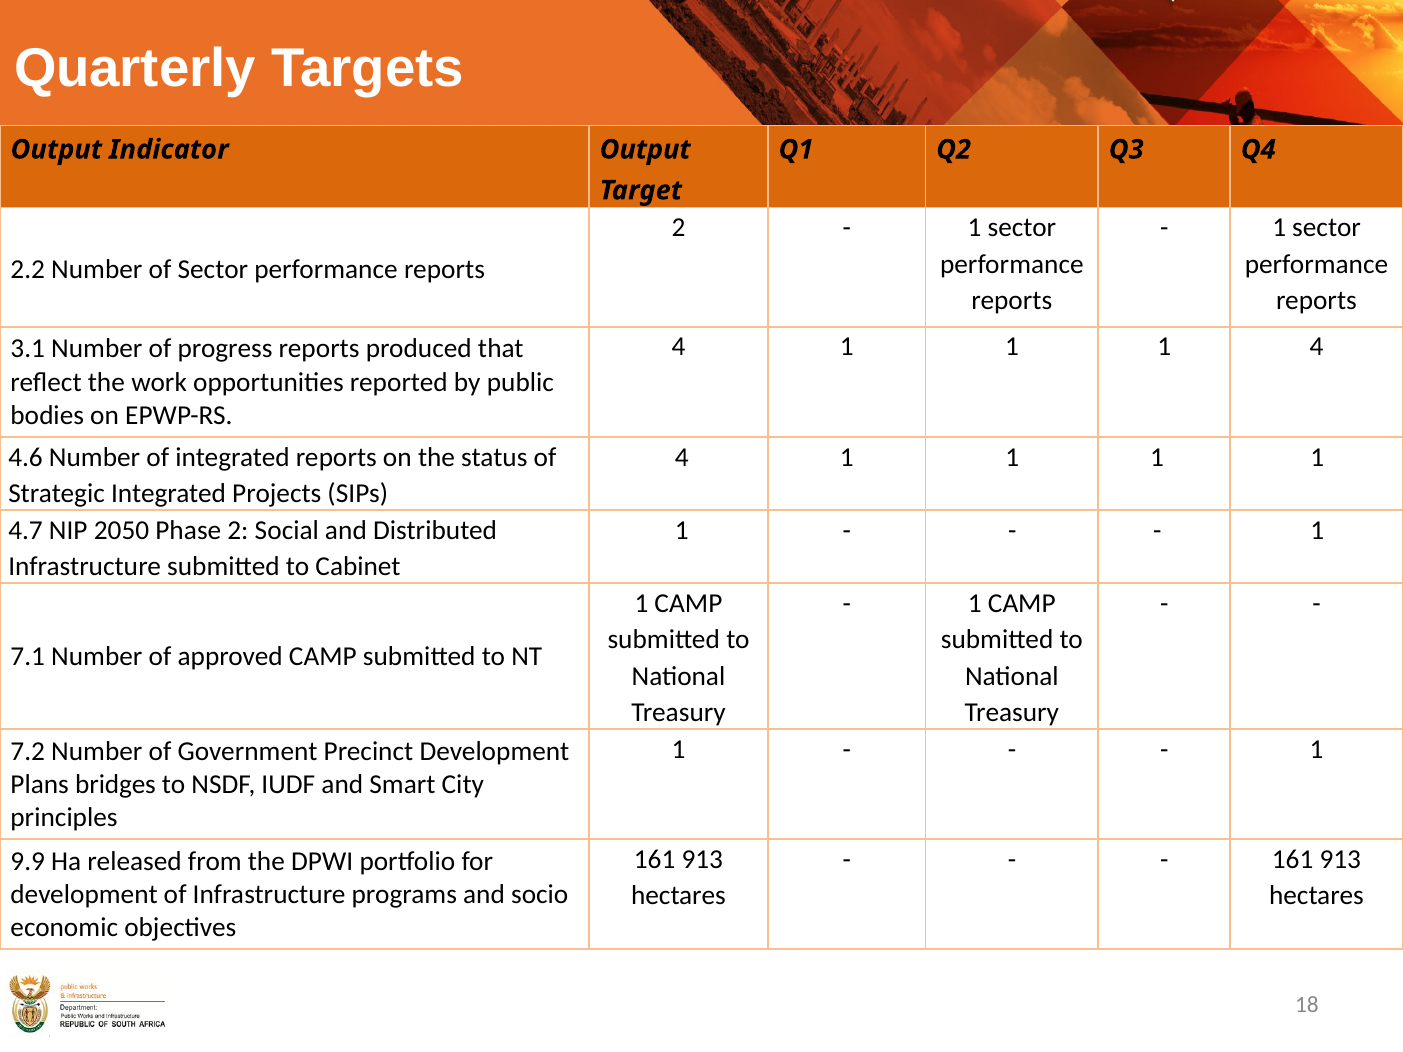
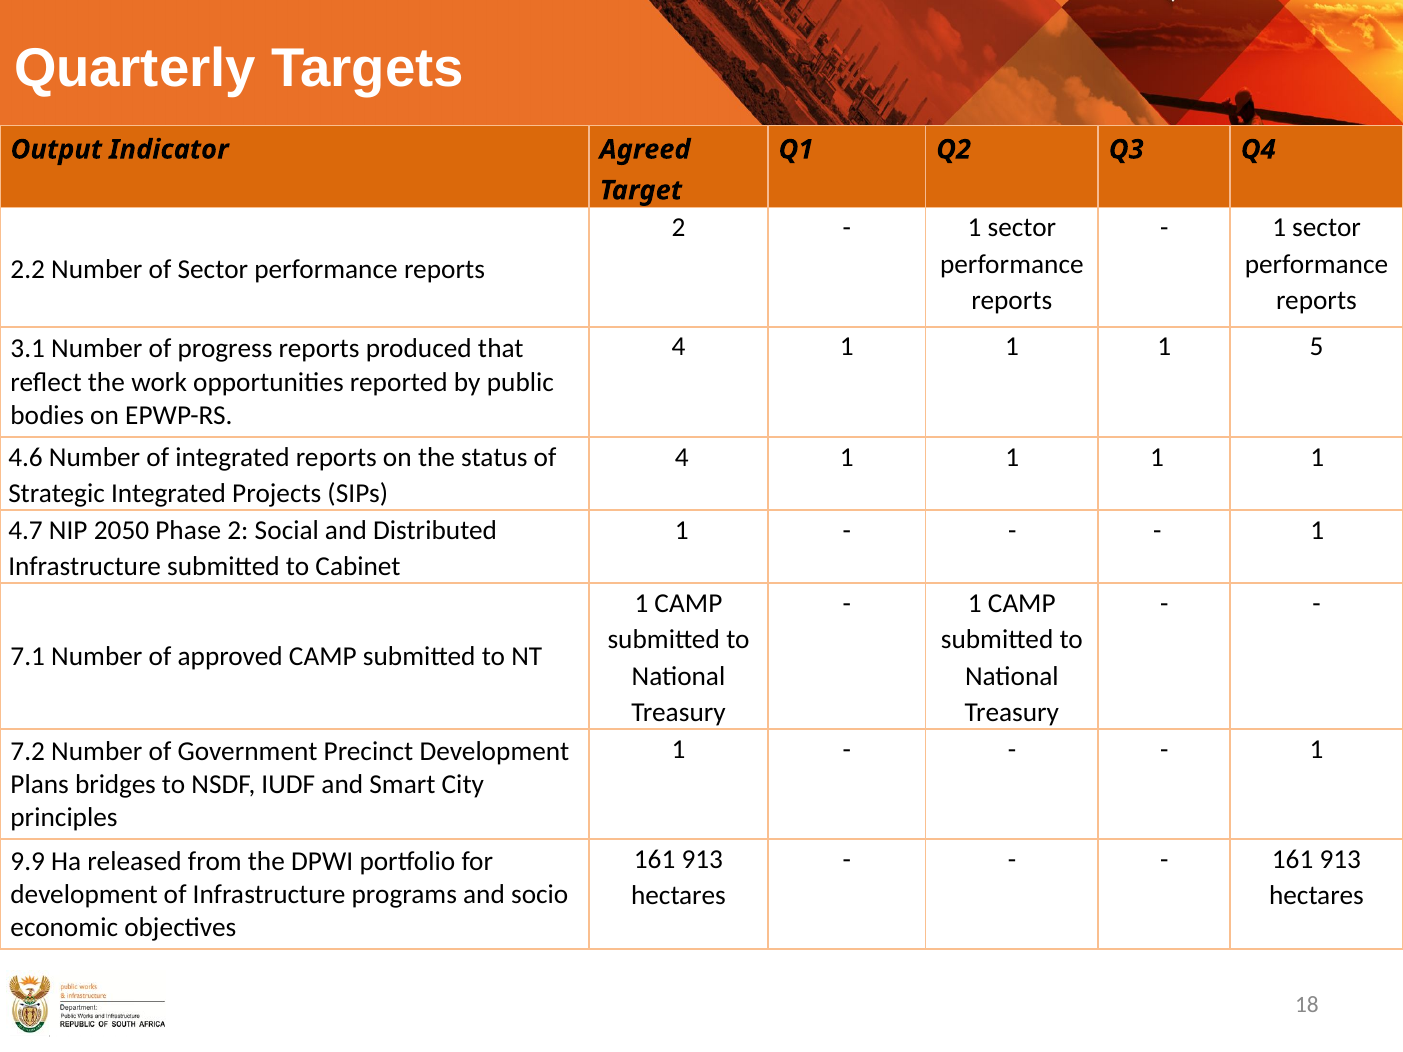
Indicator Output: Output -> Agreed (645, 150)
1 4: 4 -> 5 (1317, 347)
